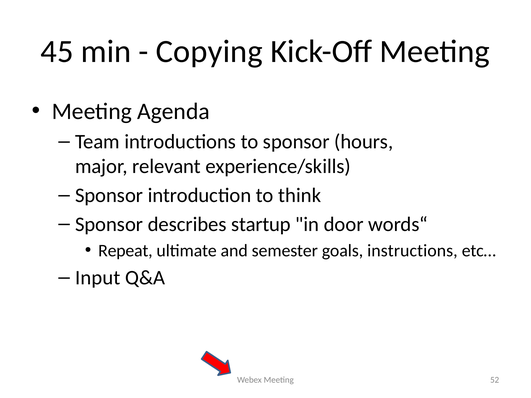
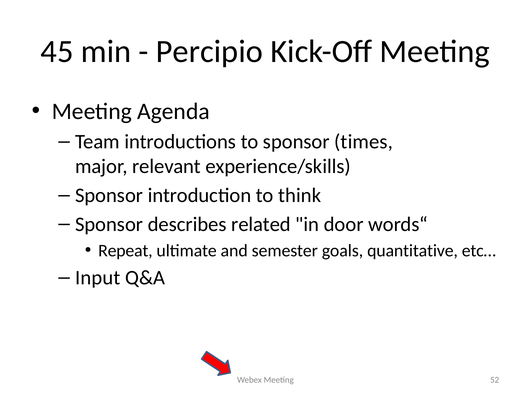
Copying: Copying -> Percipio (209, 51)
hours: hours -> times (364, 142)
startup: startup -> related (261, 224)
instructions: instructions -> quantitative (413, 251)
